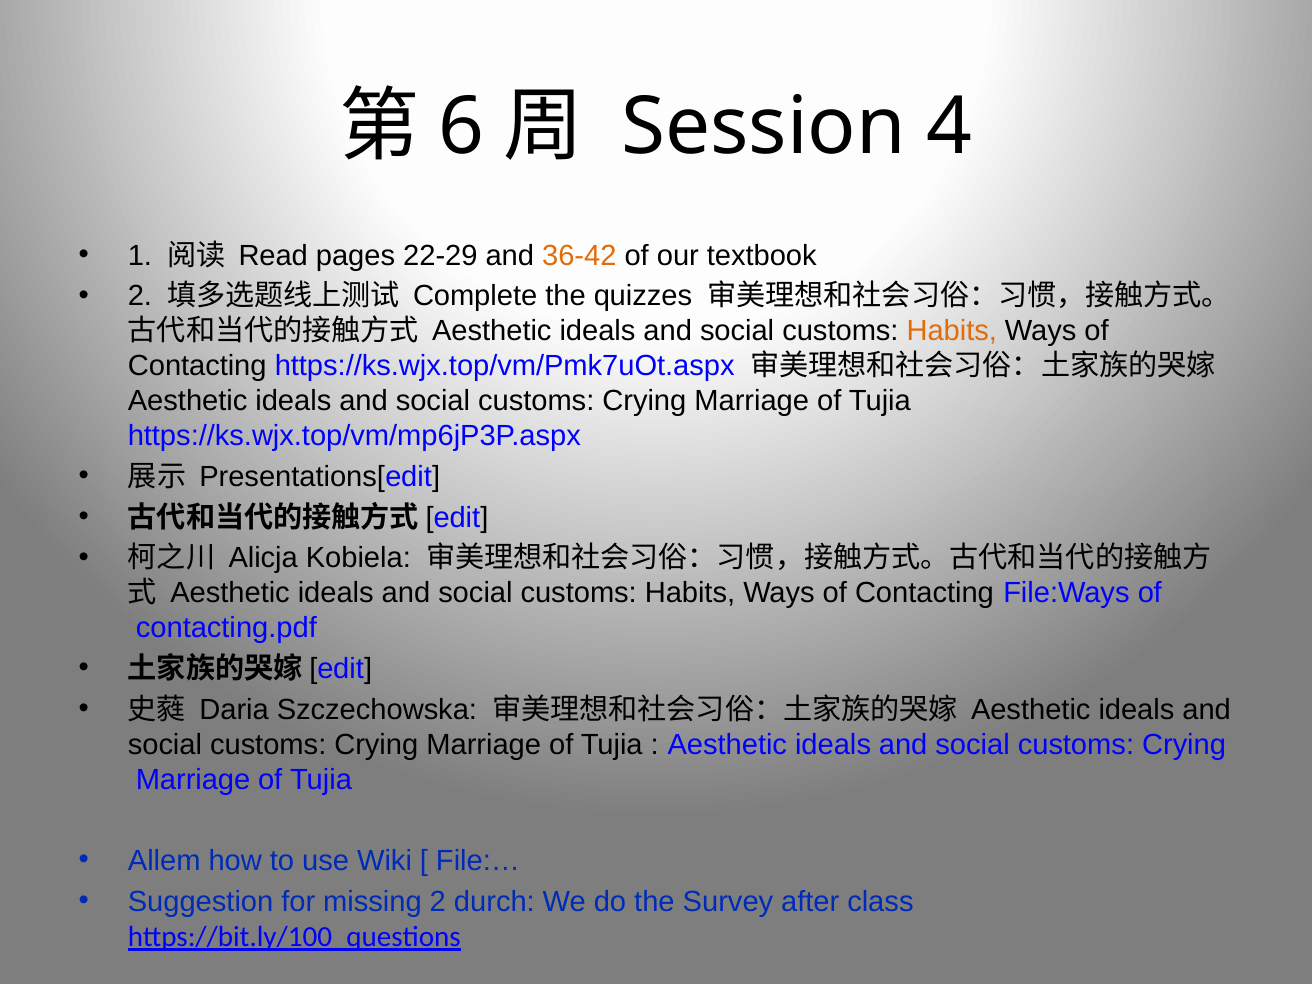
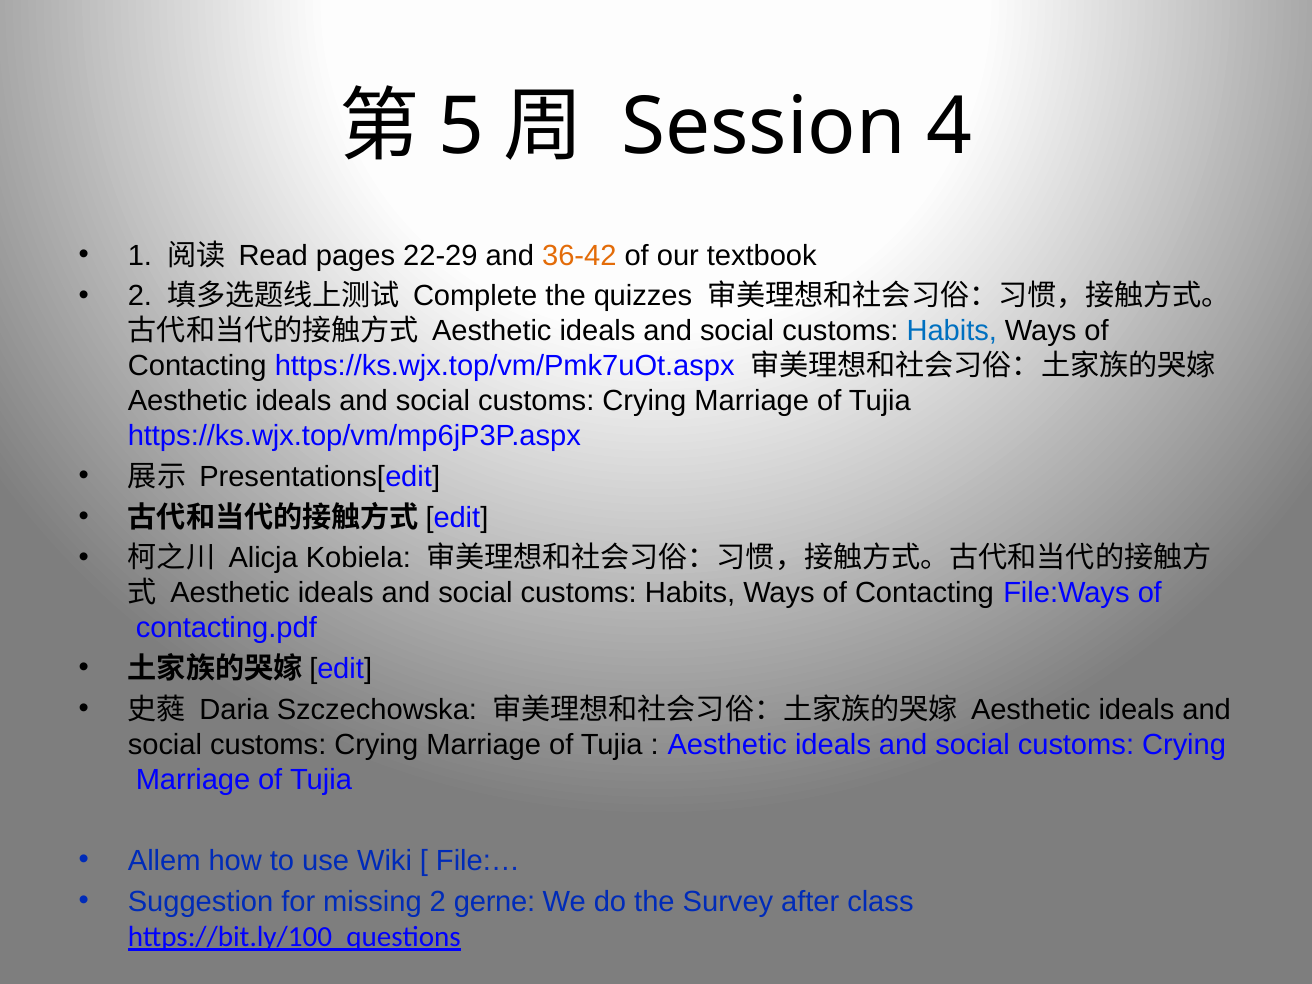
6: 6 -> 5 (462, 127)
Habits colour: orange -> blue (952, 331)
durch: durch -> gerne (495, 902)
